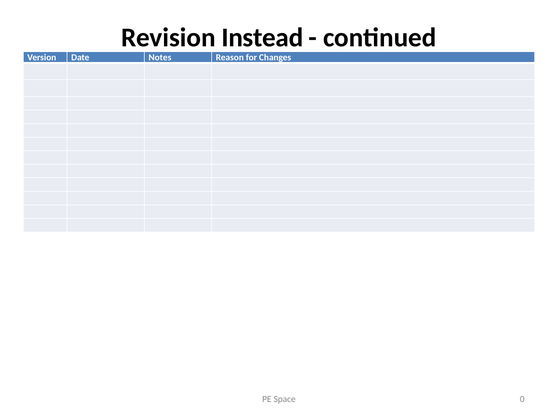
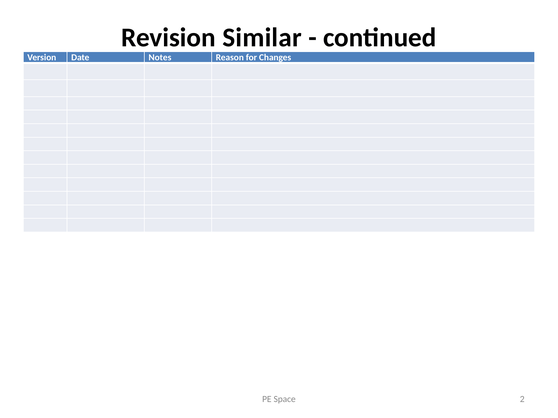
Instead: Instead -> Similar (262, 38)
0: 0 -> 2 (522, 400)
